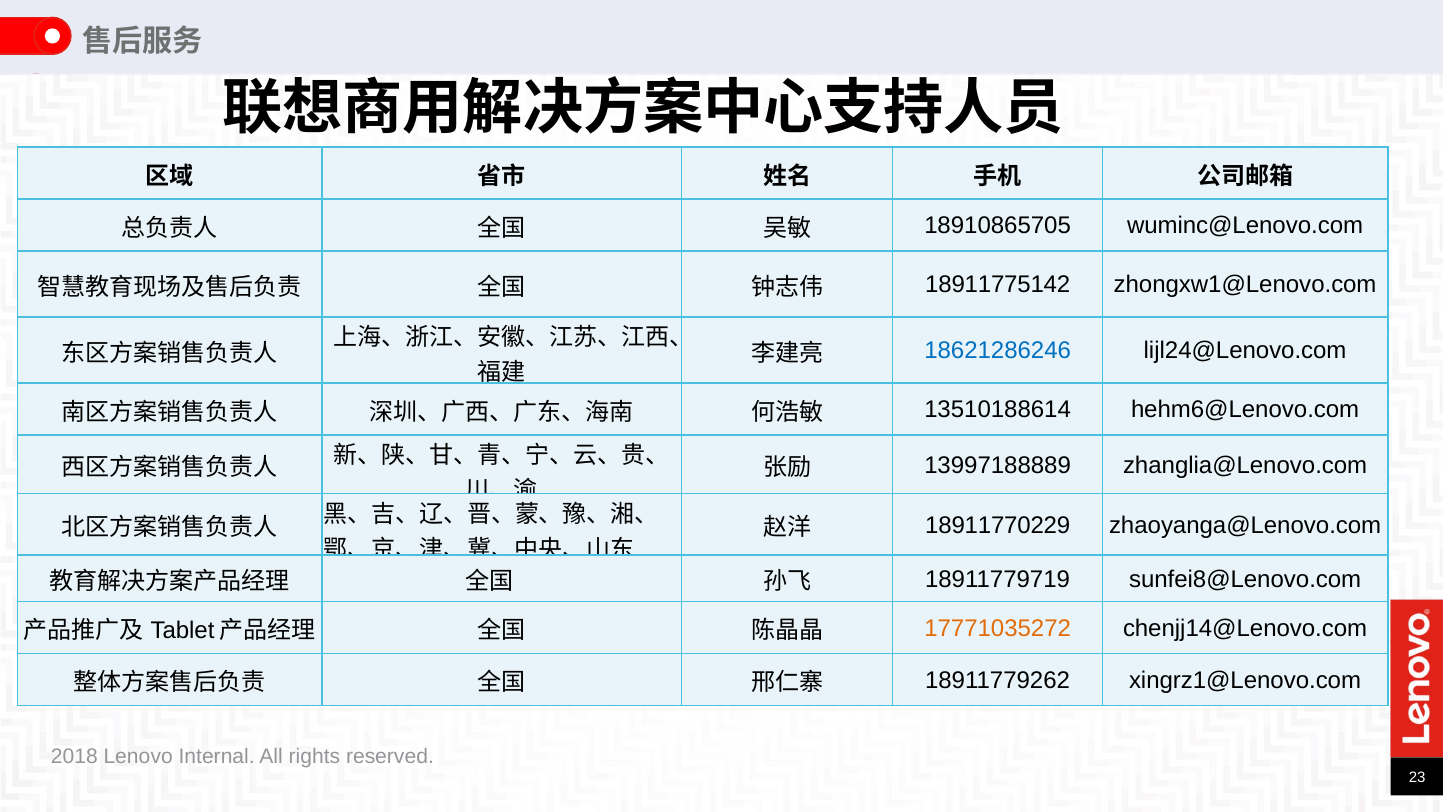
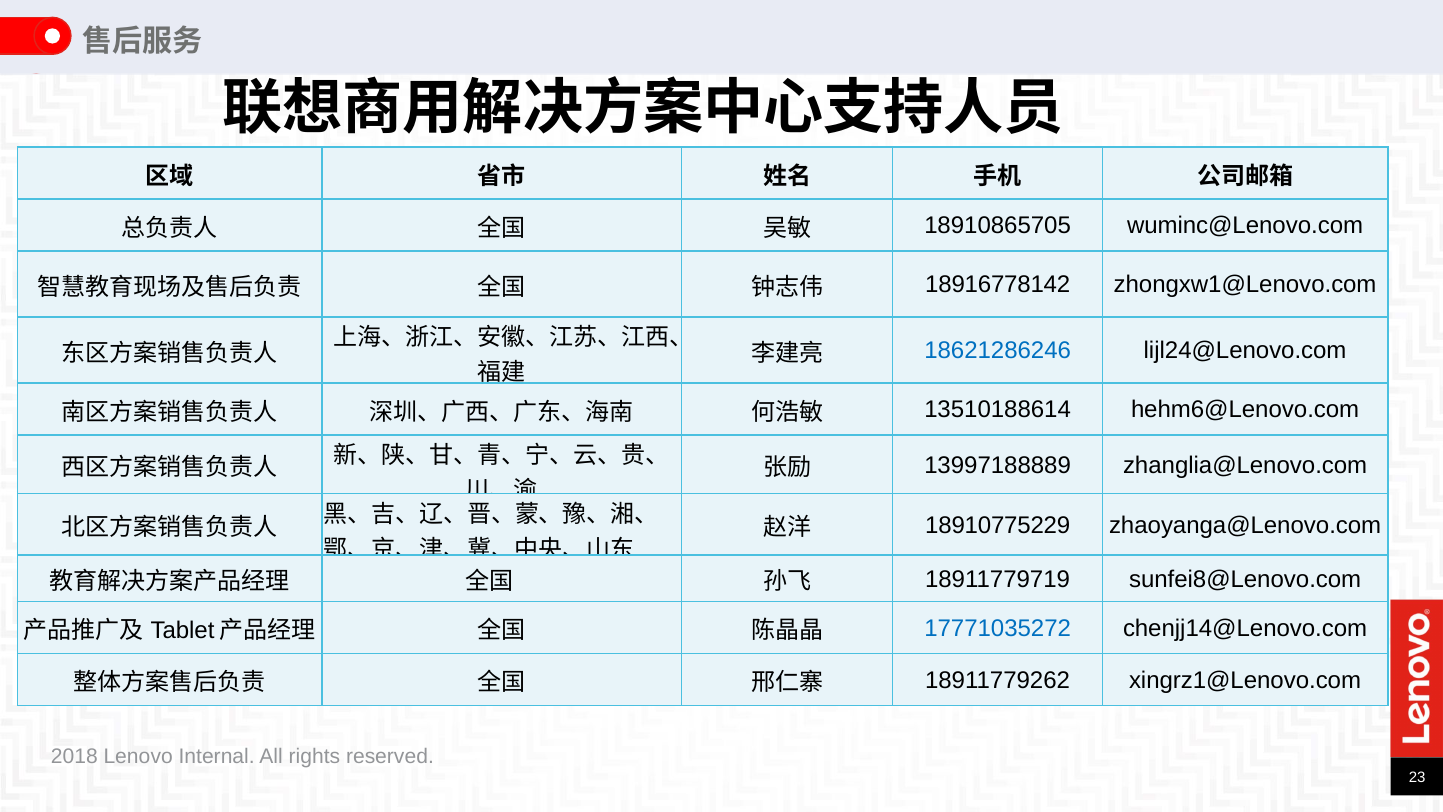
18911775142: 18911775142 -> 18916778142 (998, 285)
18911770229: 18911770229 -> 18910775229 (998, 525)
17771035272 colour: orange -> blue (998, 628)
